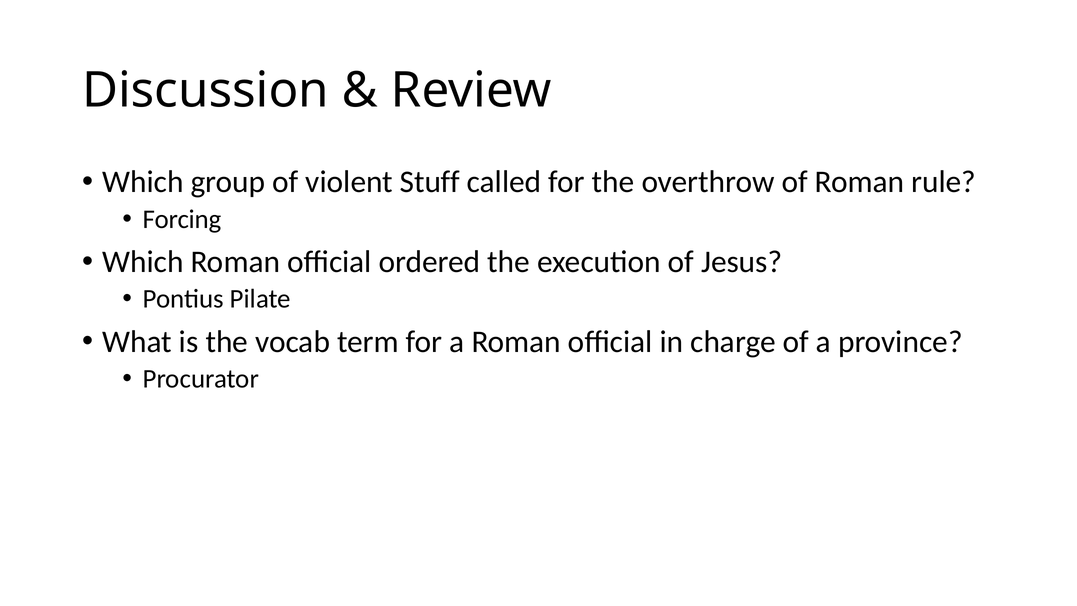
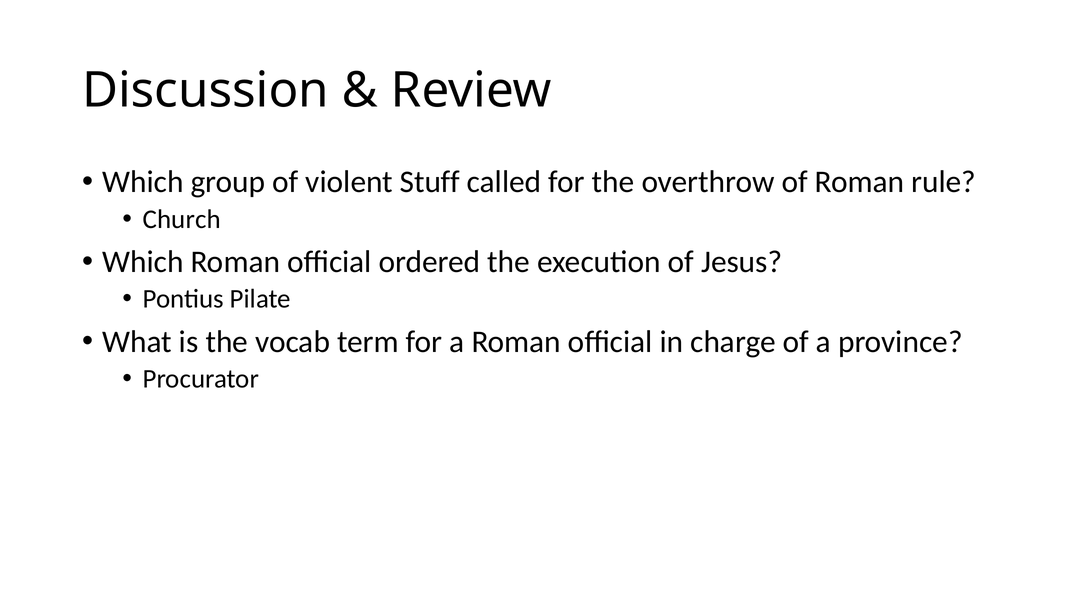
Forcing: Forcing -> Church (182, 219)
